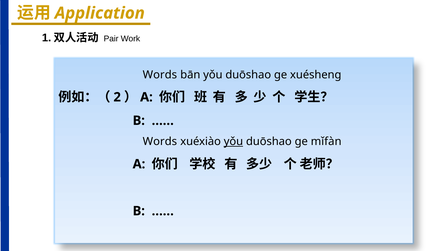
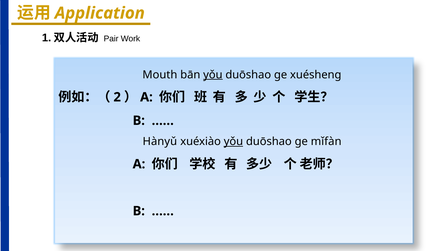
Words: Words -> Mouth (160, 75)
yǒu underline: none -> present (213, 75)
Words: Words -> Hànyǔ (160, 142)
